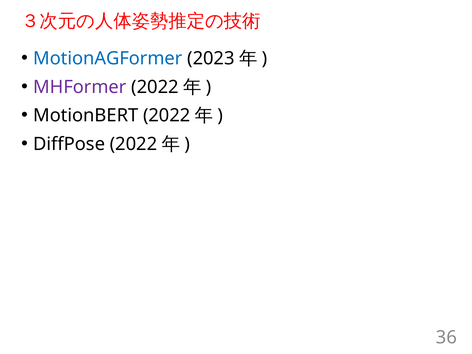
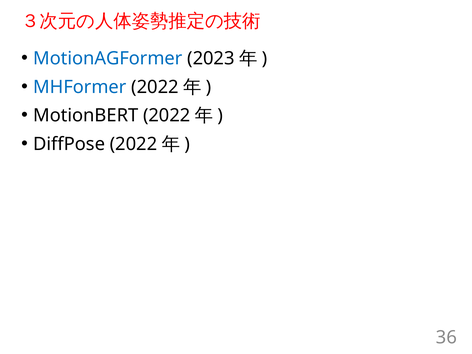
MHFormer colour: purple -> blue (80, 87)
